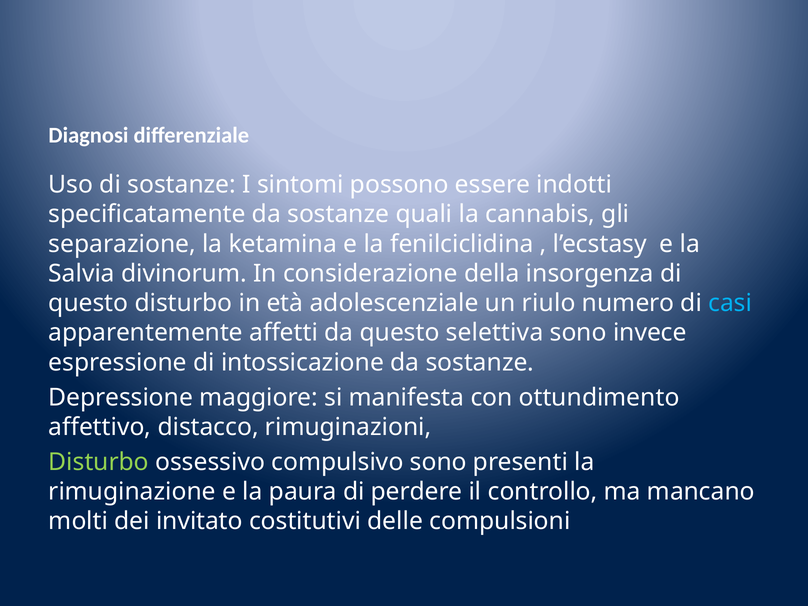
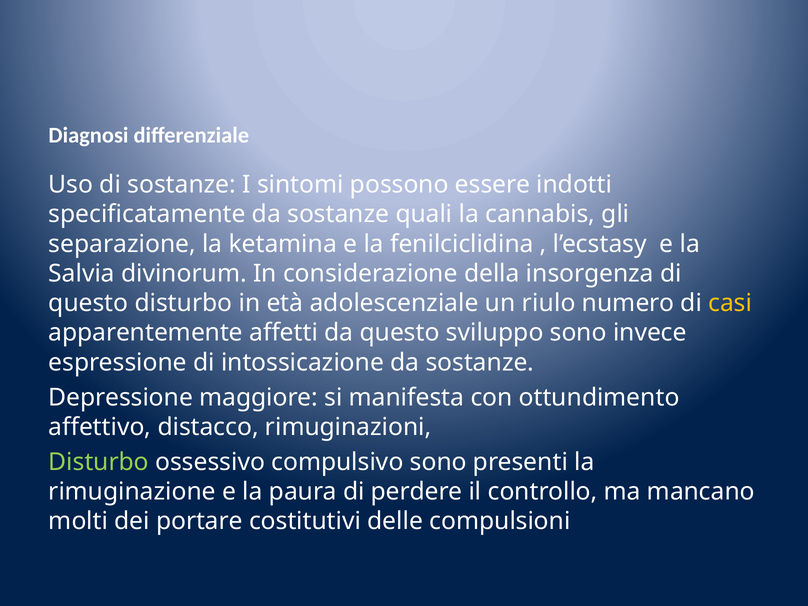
casi colour: light blue -> yellow (730, 303)
selettiva: selettiva -> sviluppo (495, 333)
invitato: invitato -> portare (199, 521)
